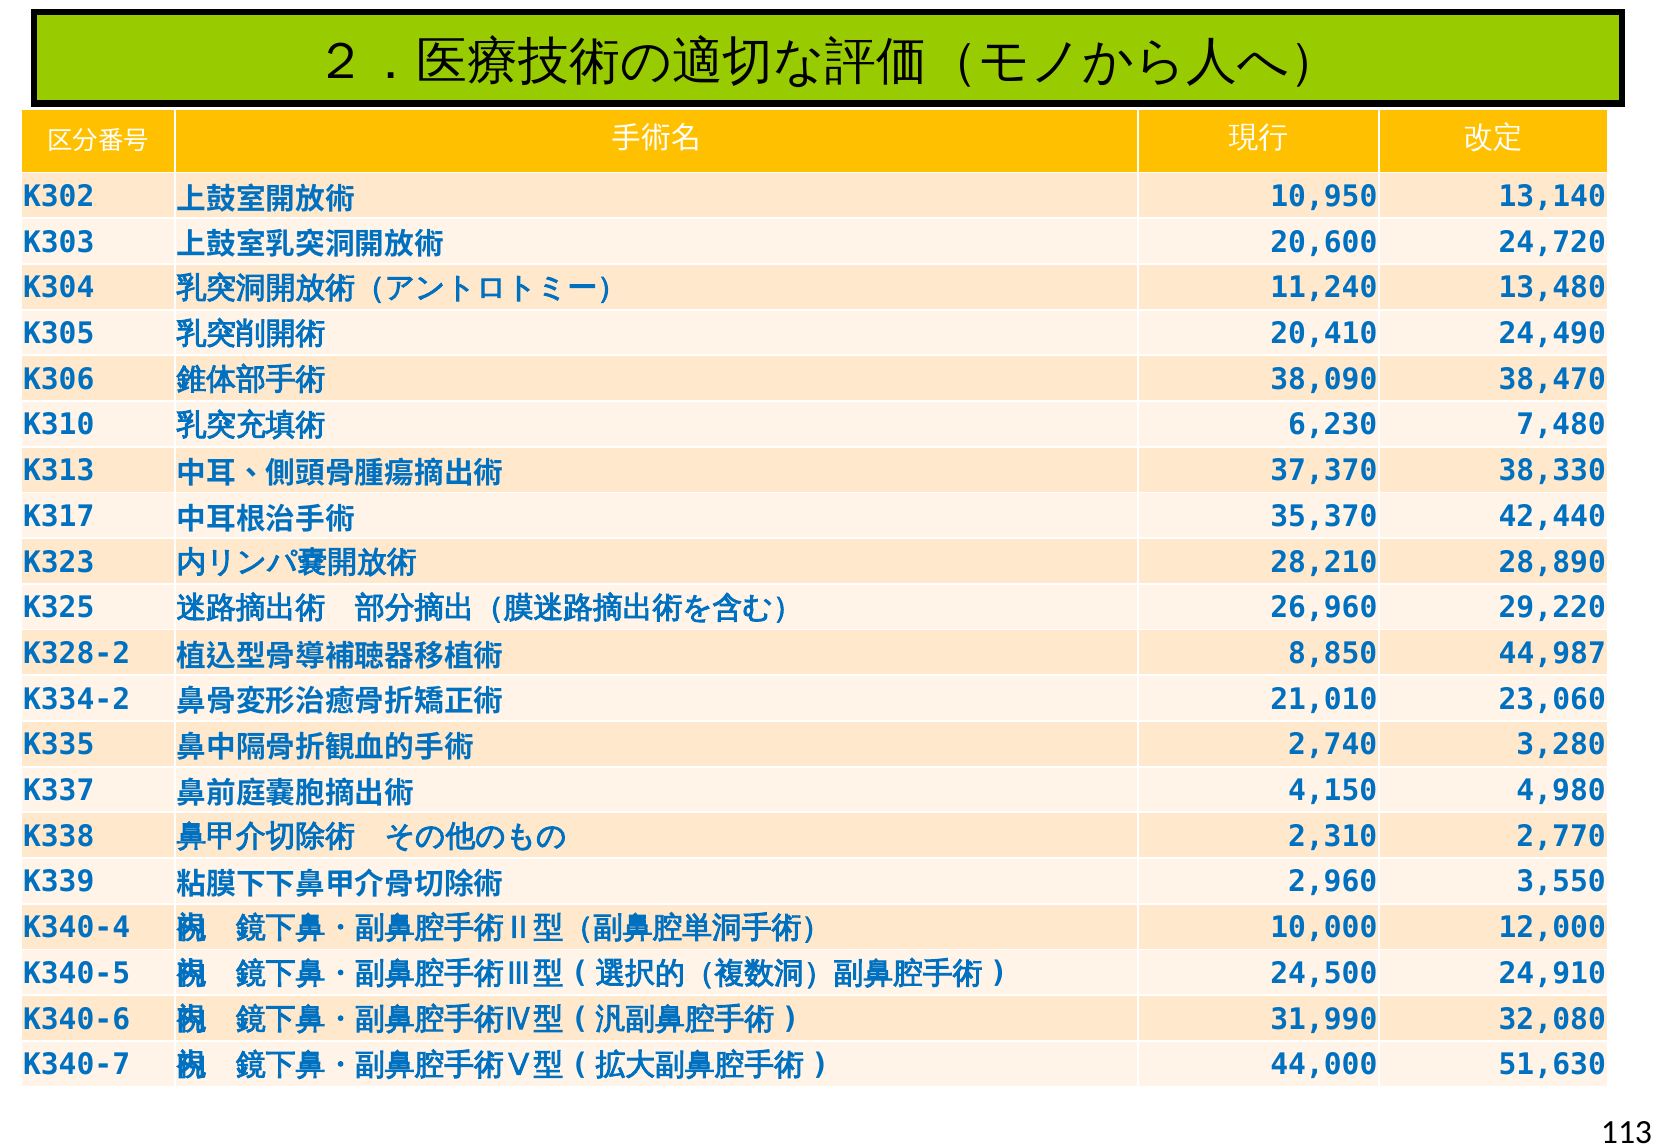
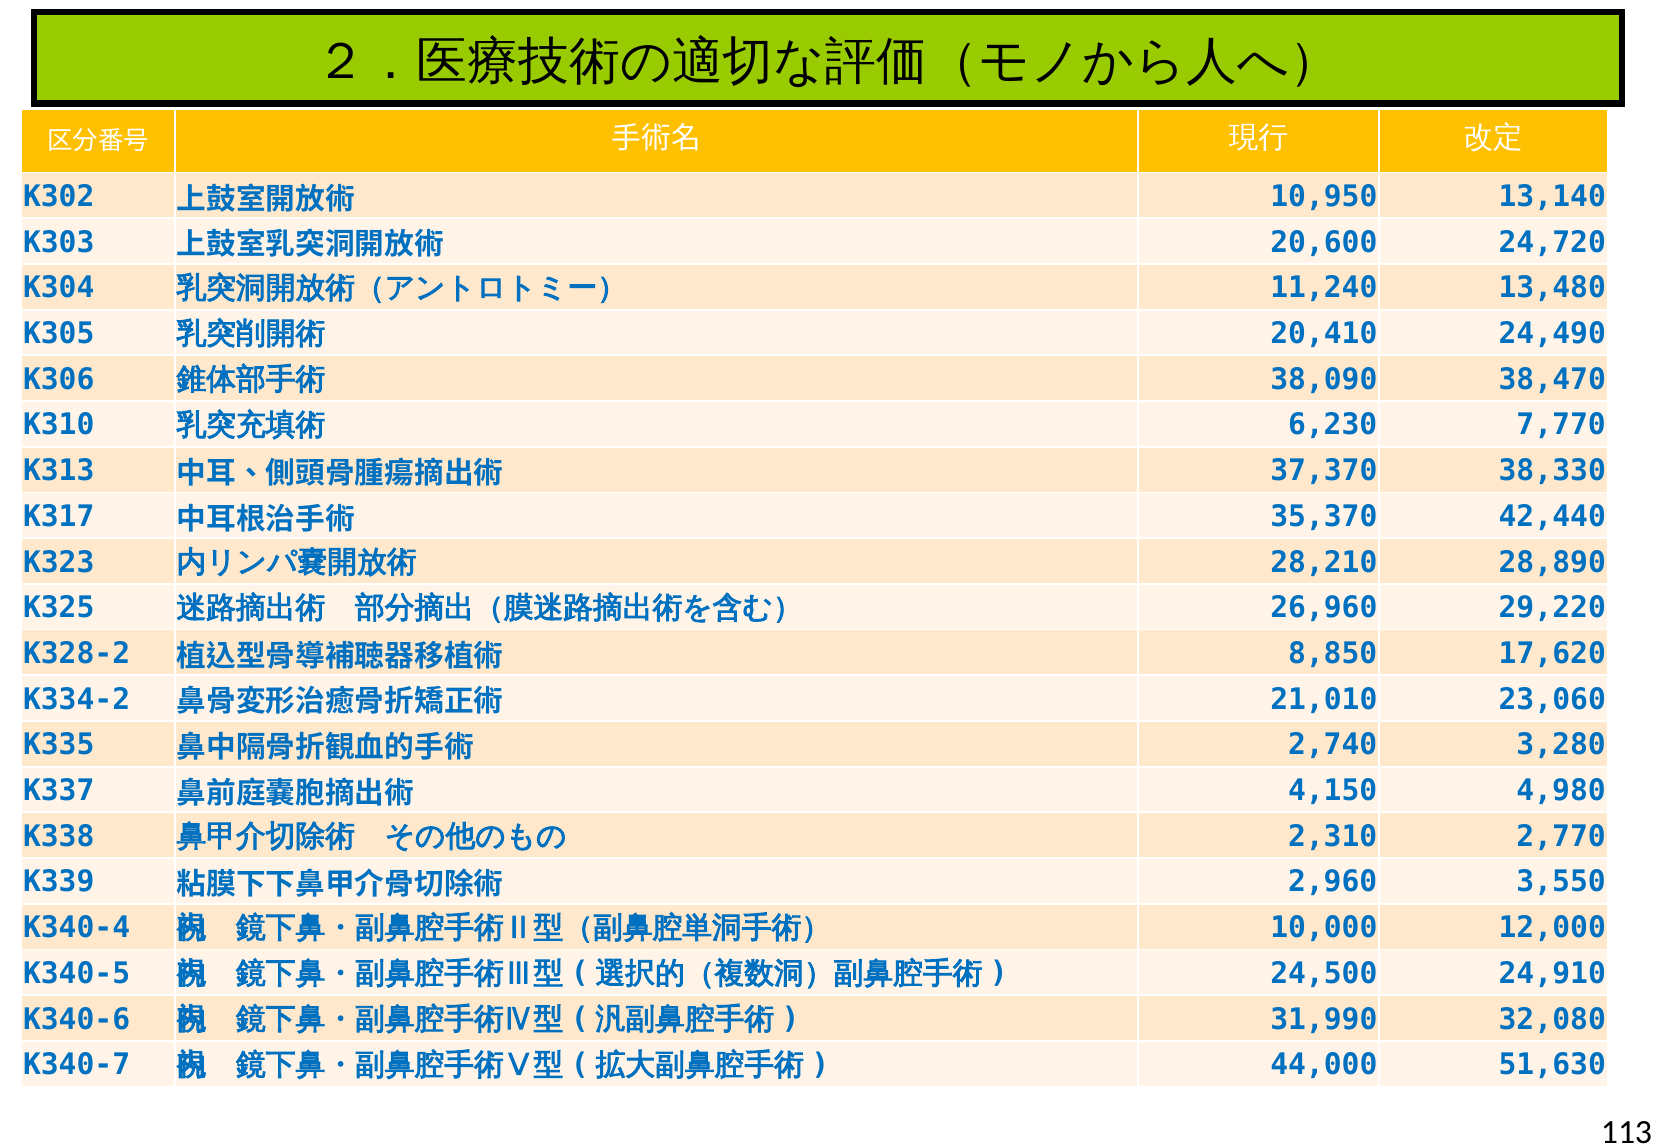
7,480: 7,480 -> 7,770 (1561, 425)
44,987: 44,987 -> 17,620 (1552, 654)
